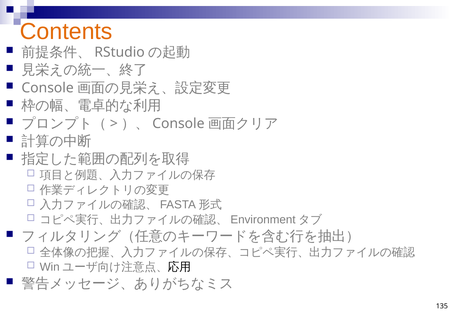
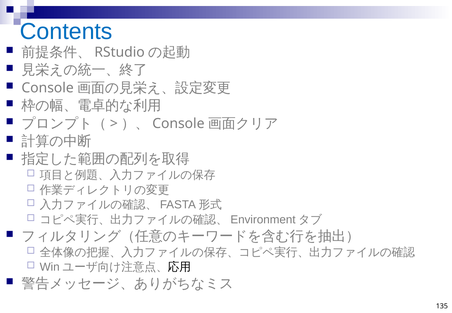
Contents colour: orange -> blue (66, 32)
